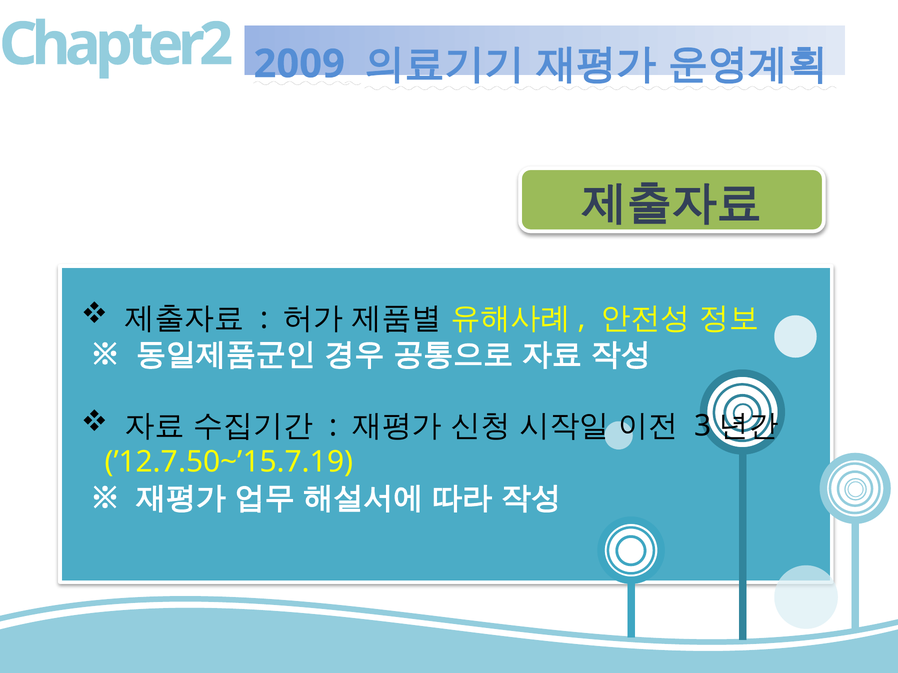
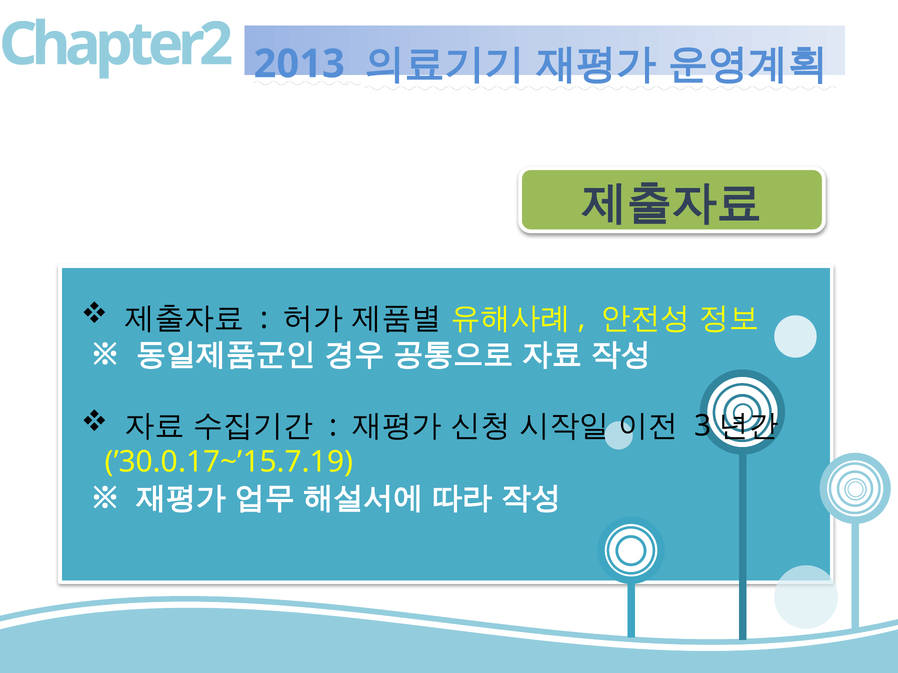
2009: 2009 -> 2013 (299, 64)
’12.7.50~’15.7.19: ’12.7.50~’15.7.19 -> ’30.0.17~’15.7.19 (229, 462)
